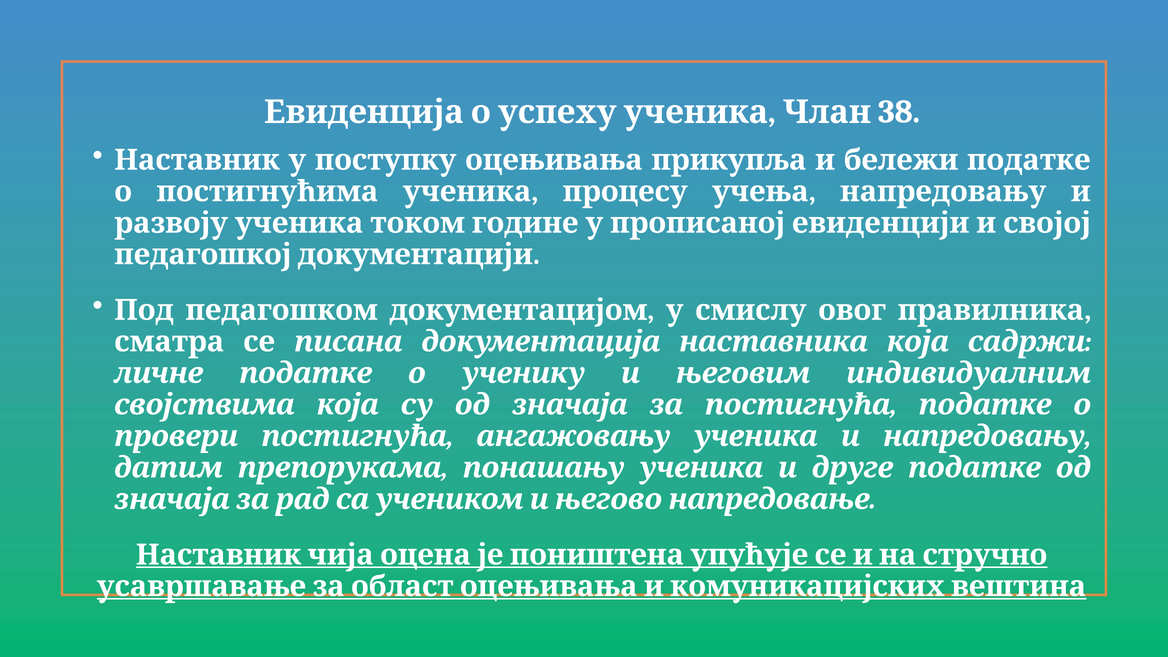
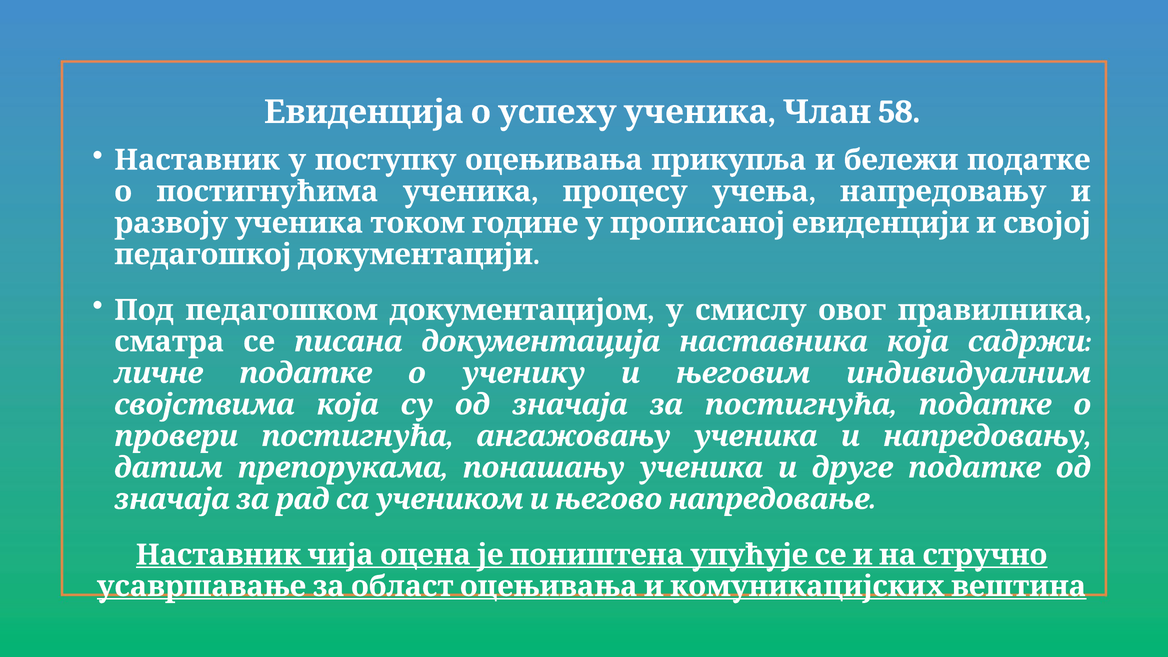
38: 38 -> 58 (899, 112)
